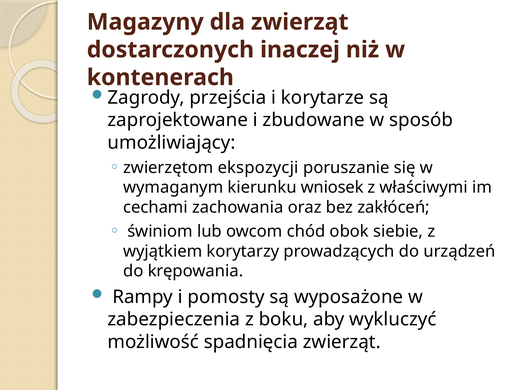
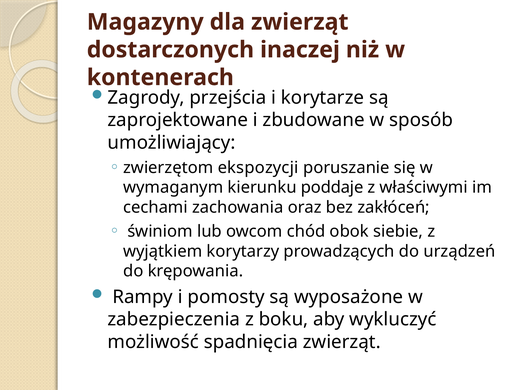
wniosek: wniosek -> poddaje (332, 187)
